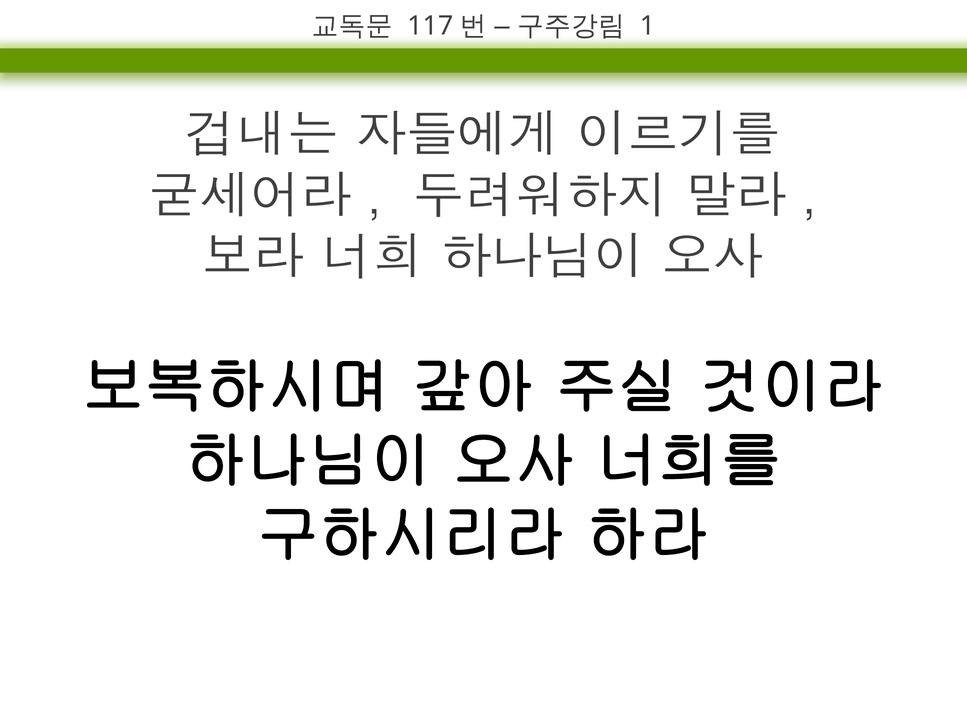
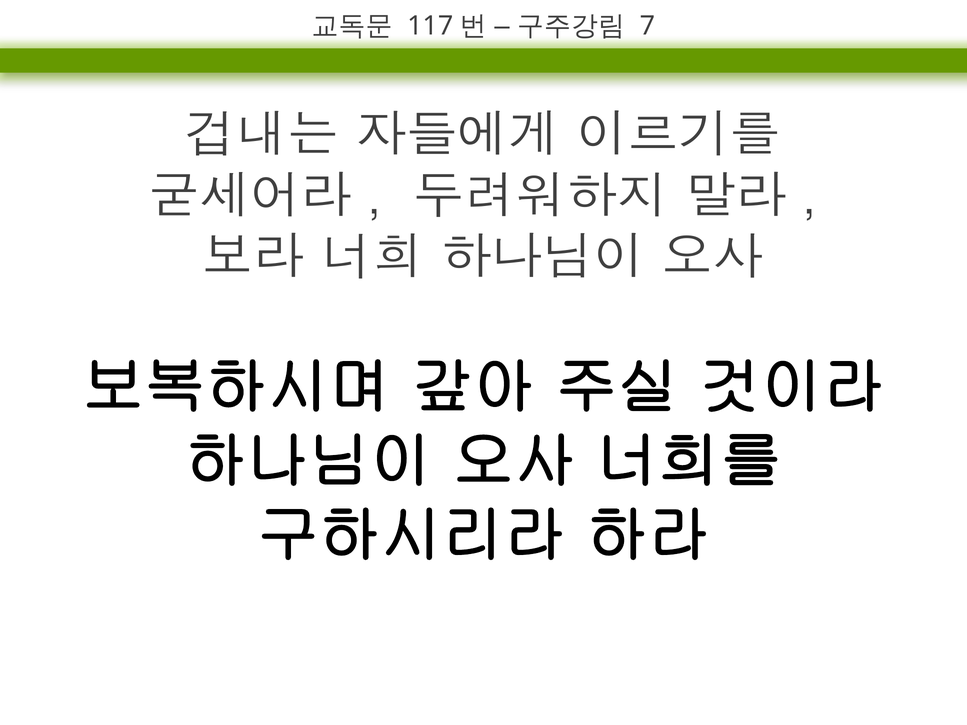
1: 1 -> 7 (647, 26)
